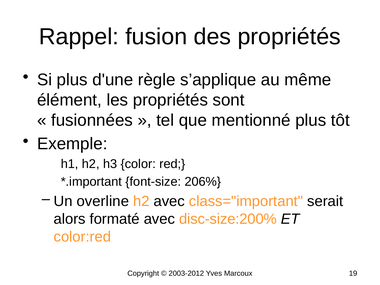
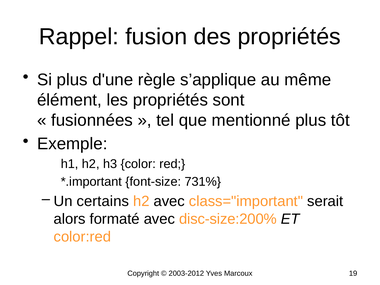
206%: 206% -> 731% (203, 182)
overline: overline -> certains (103, 201)
